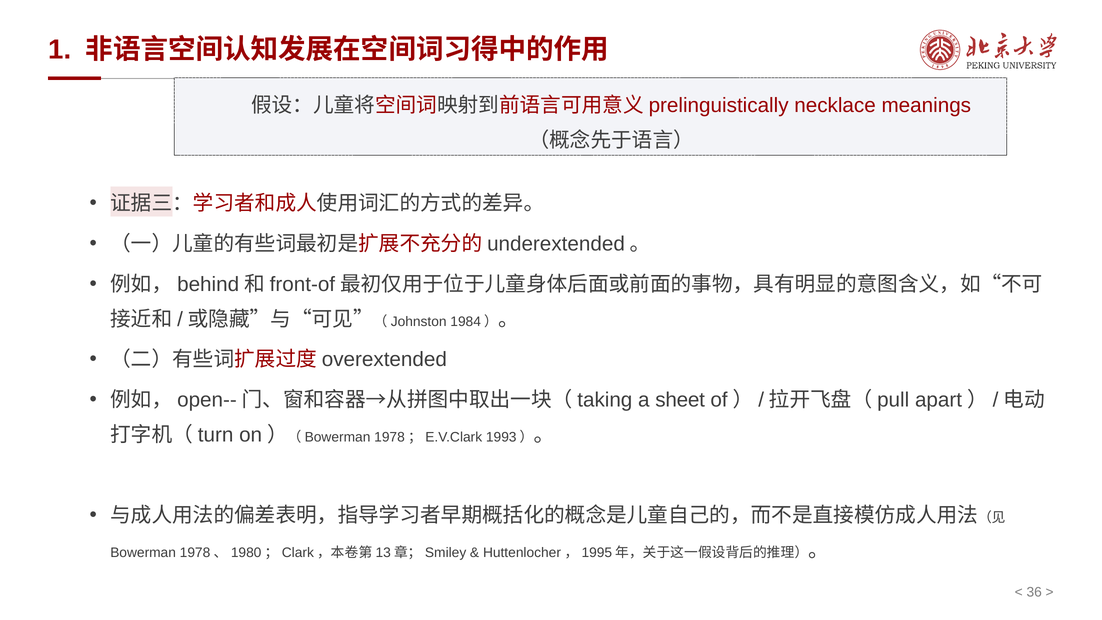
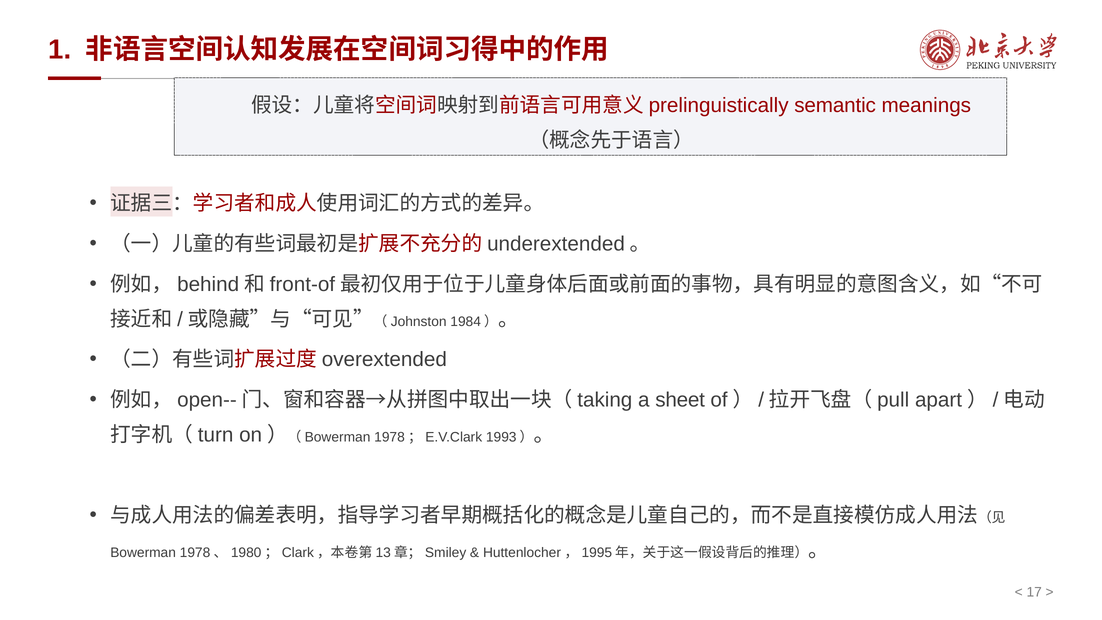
necklace: necklace -> semantic (835, 106)
36: 36 -> 17 (1034, 592)
